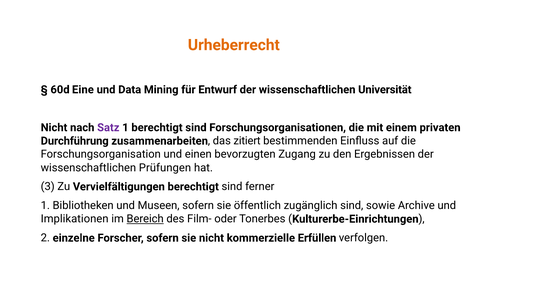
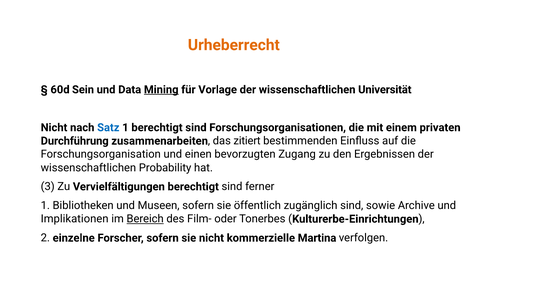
Eine: Eine -> Sein (83, 89)
Mining underline: none -> present (161, 89)
Entwurf: Entwurf -> Vorlage (218, 89)
Satz colour: purple -> blue (108, 127)
Prüfungen: Prüfungen -> Probability (165, 167)
Erfüllen: Erfüllen -> Martina (317, 237)
